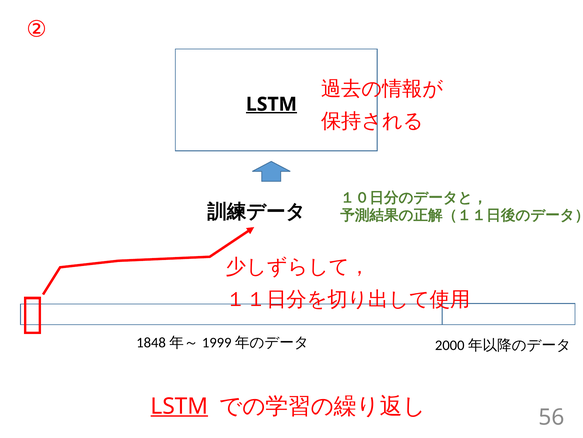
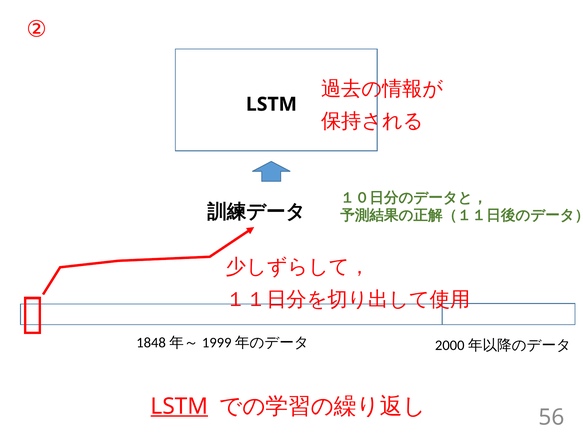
LSTM underline: present -> none (271, 104)
